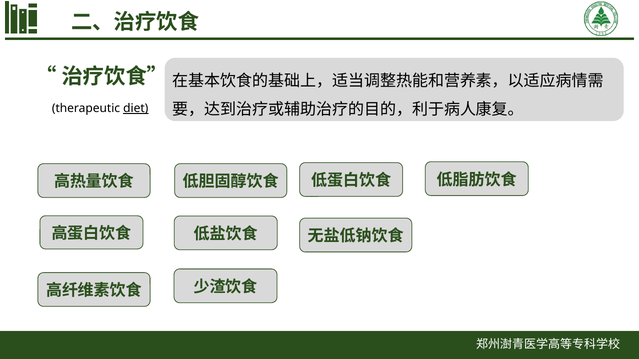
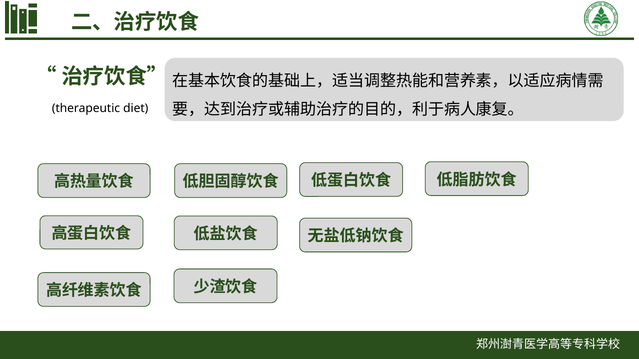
diet underline: present -> none (136, 109)
